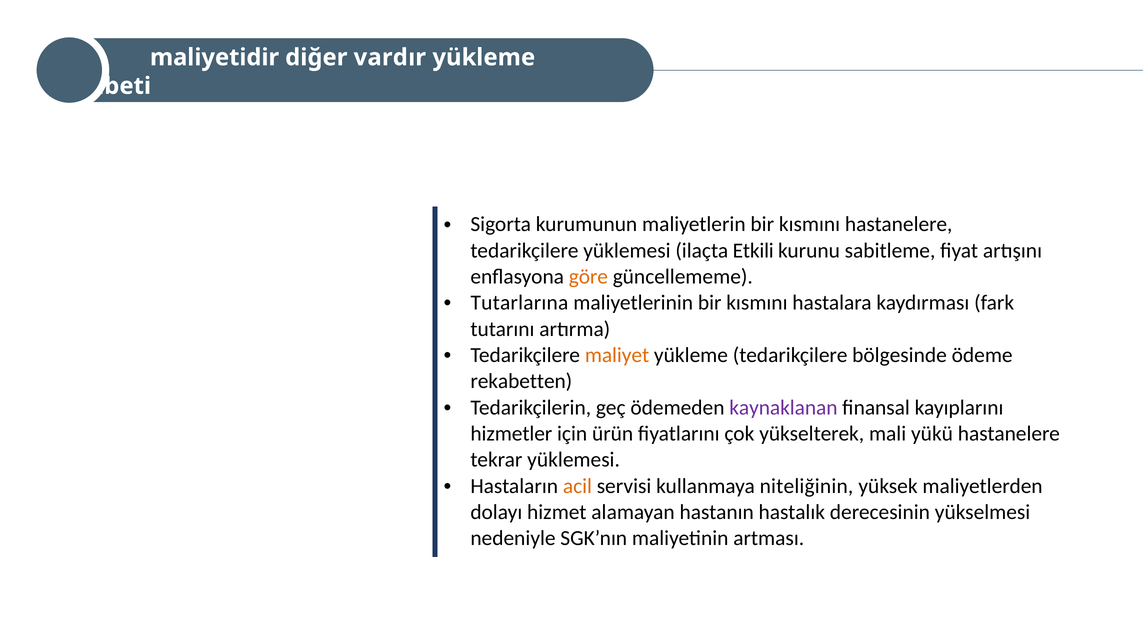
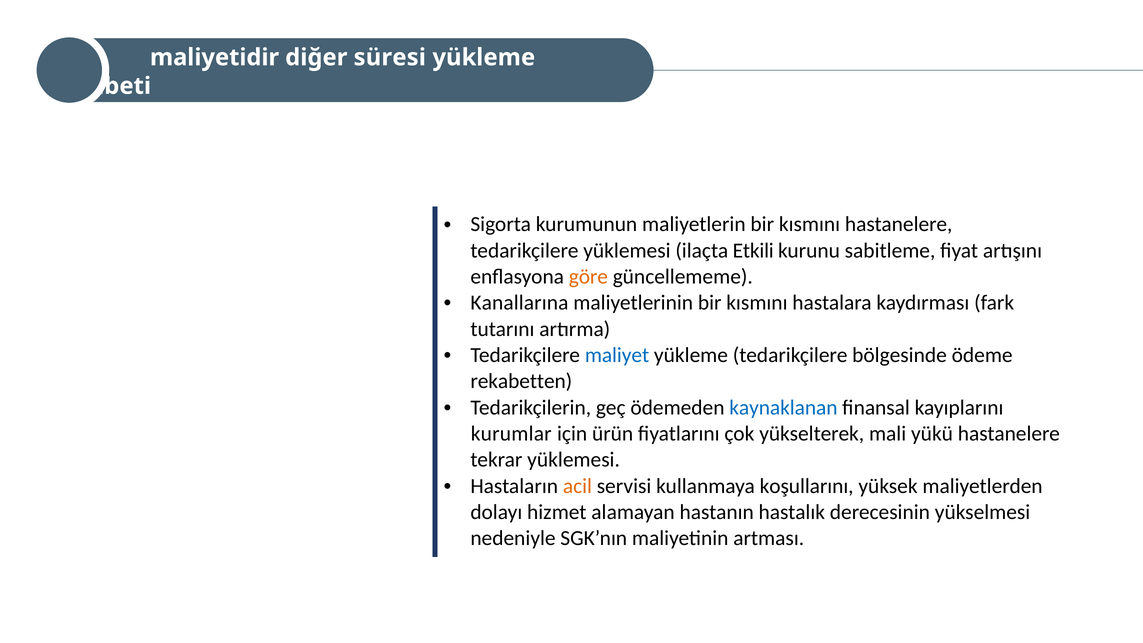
vardır: vardır -> süresi (390, 57)
Tutarlarına: Tutarlarına -> Kanallarına (519, 303)
maliyet colour: orange -> blue (617, 355)
kaynaklanan colour: purple -> blue (783, 407)
hizmetler: hizmetler -> kurumlar (511, 434)
niteliğinin: niteliğinin -> koşullarını (807, 486)
